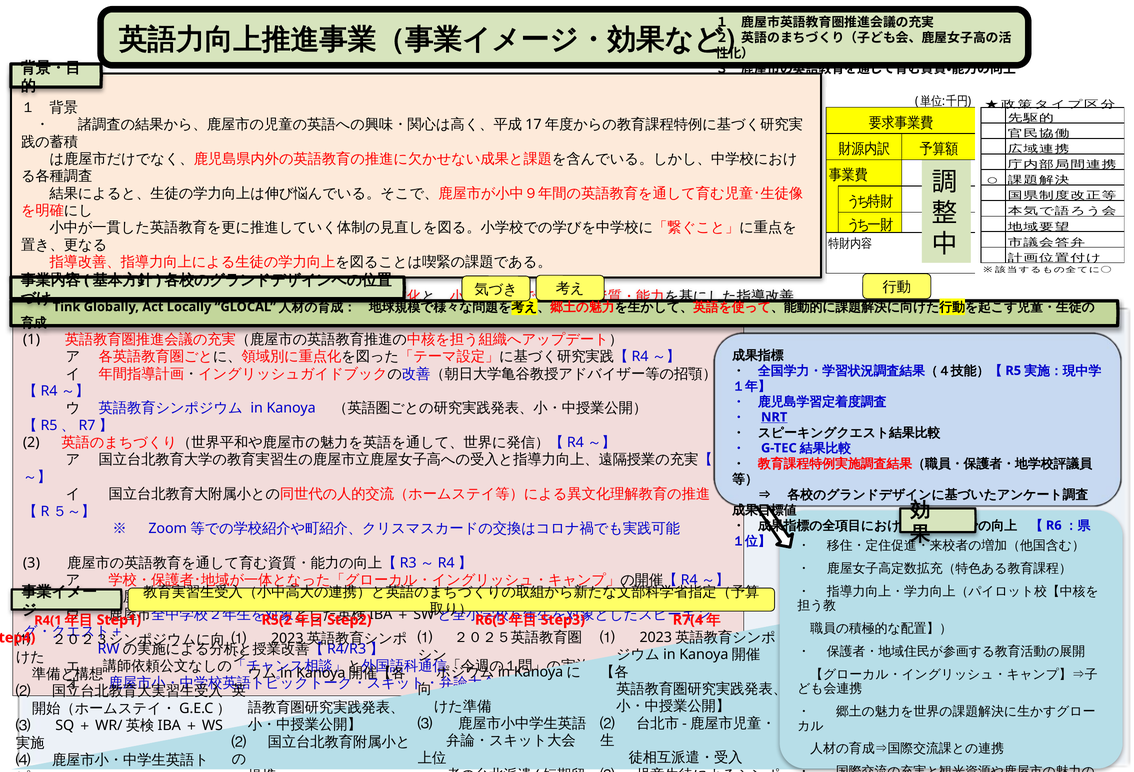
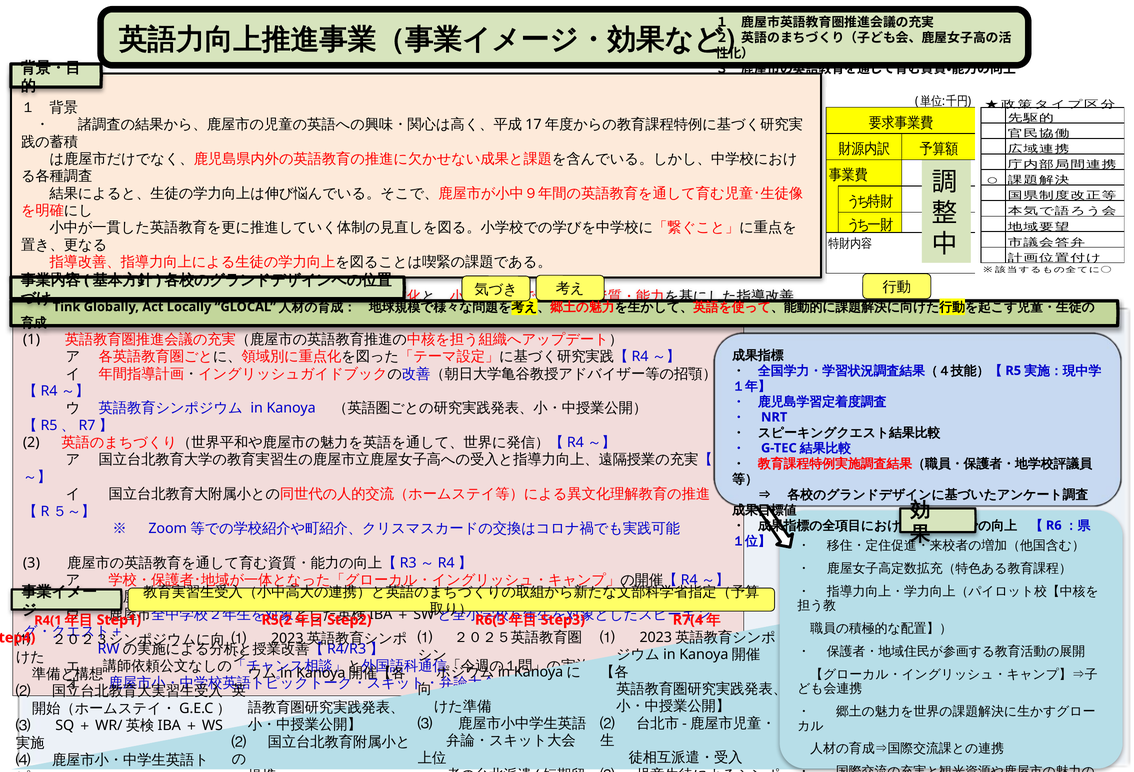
NRT underline: present -> none (774, 417)
